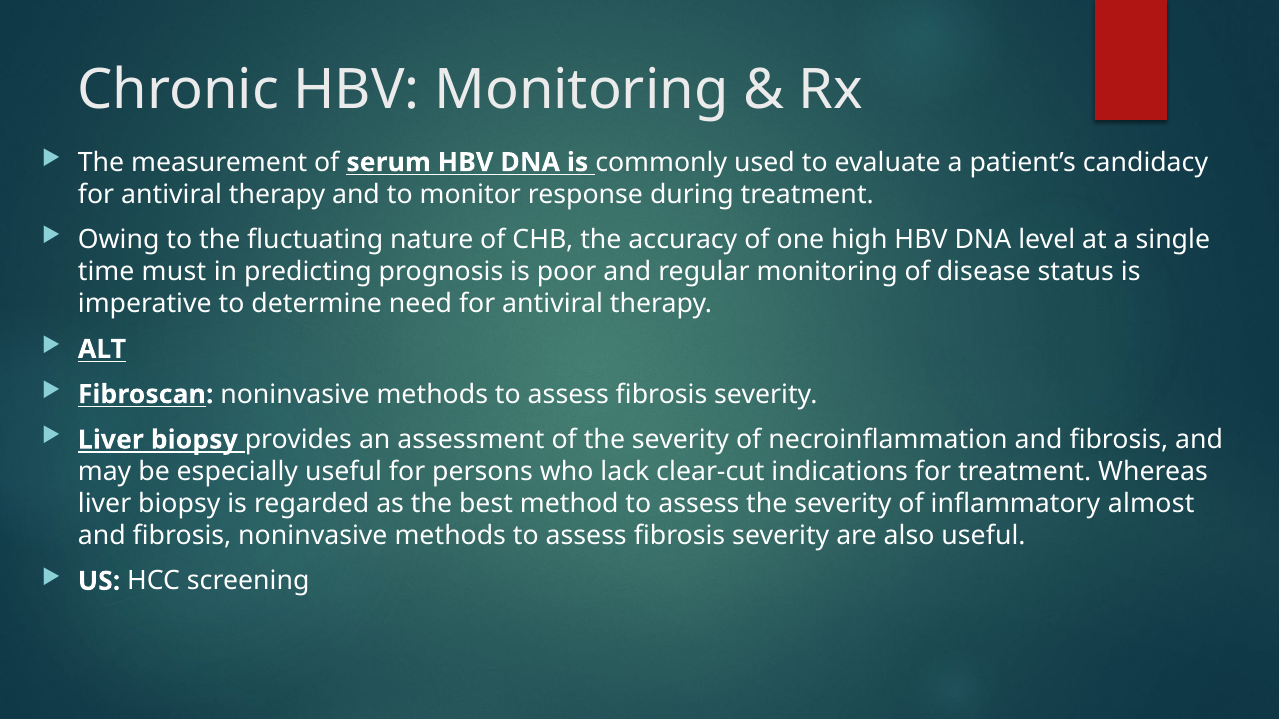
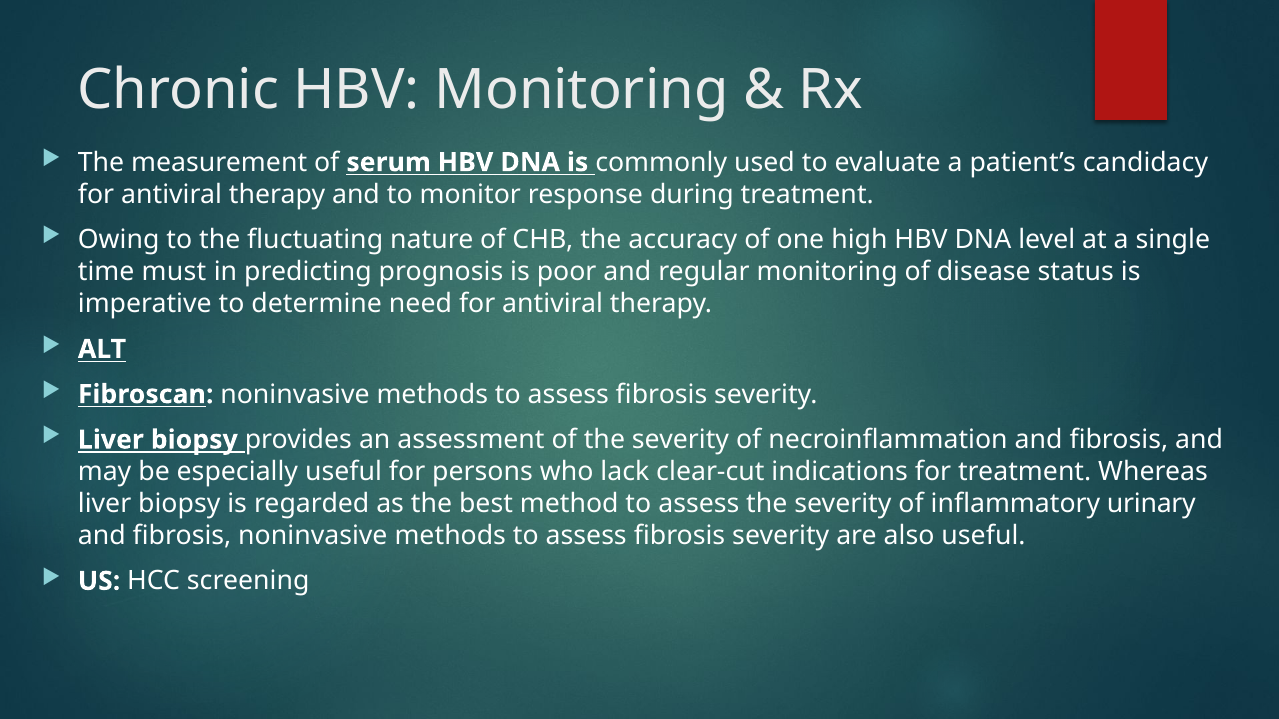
almost: almost -> urinary (1151, 504)
